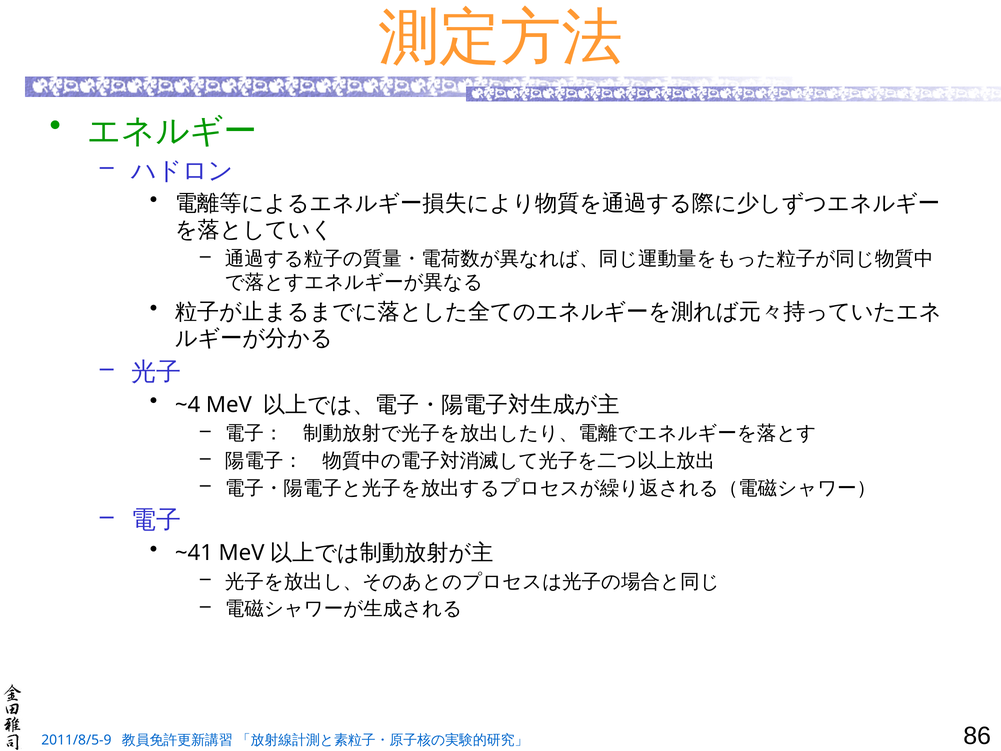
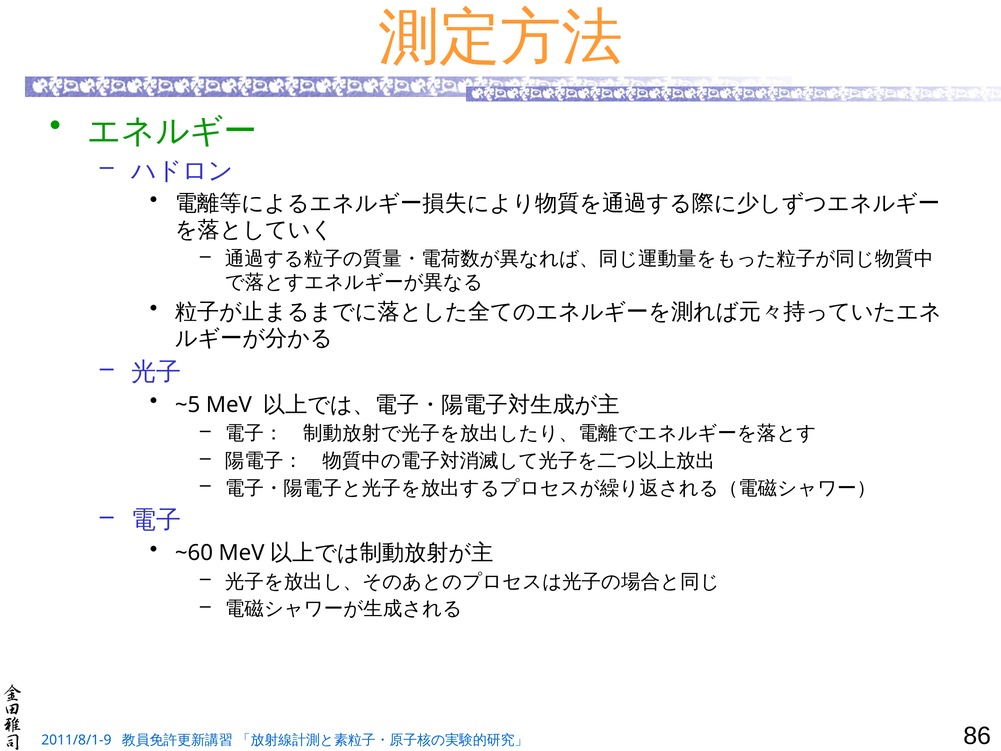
~4: ~4 -> ~5 (188, 405)
~41: ~41 -> ~60 (194, 553)
2011/8/5-9: 2011/8/5-9 -> 2011/8/1-9 (76, 740)
